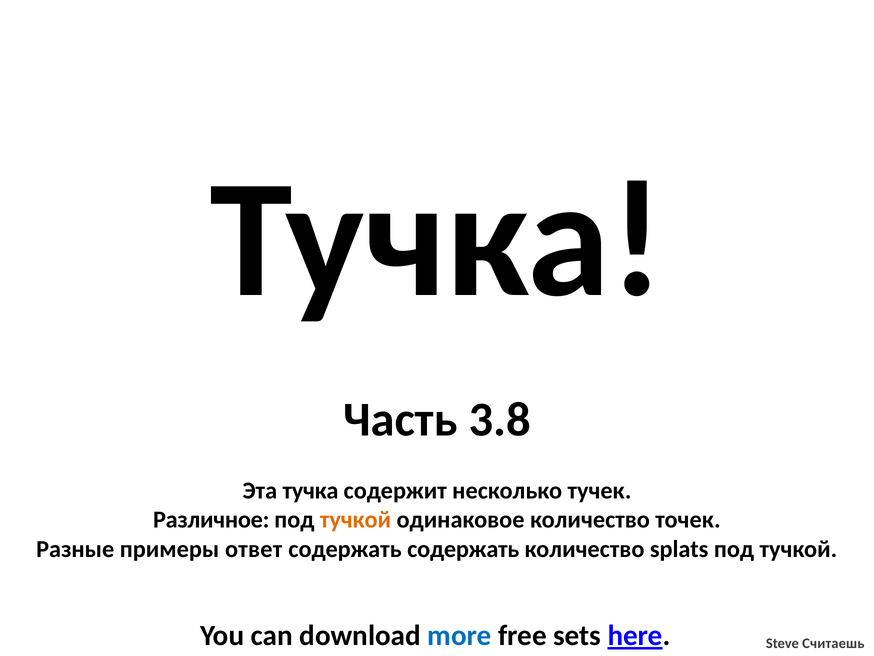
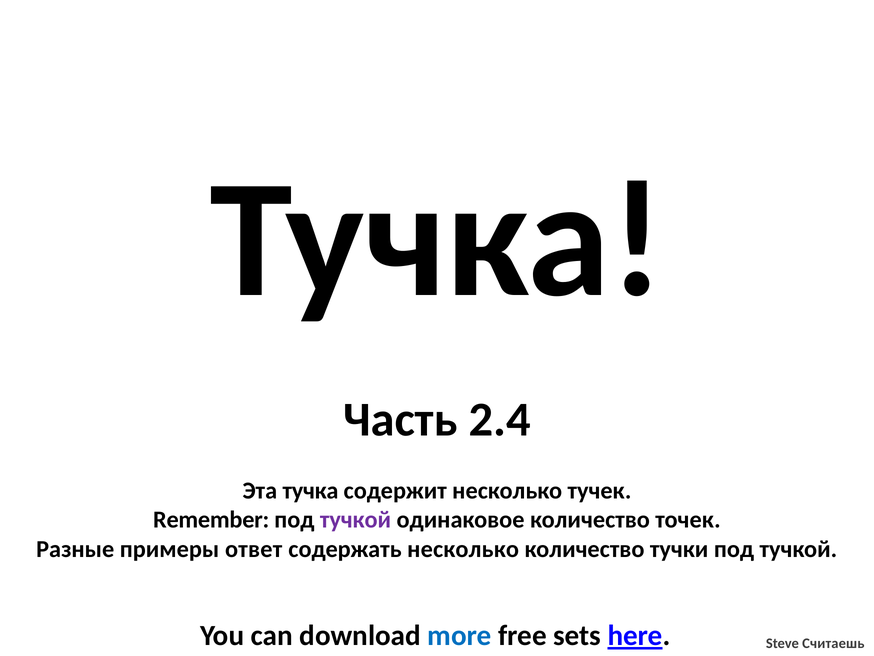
3.8: 3.8 -> 2.4 (500, 419)
Различное: Различное -> Remember (211, 519)
тучкой colour: orange -> purple (356, 519)
содержать содержать: содержать -> несколько (463, 549)
splats: splats -> тучки (679, 549)
